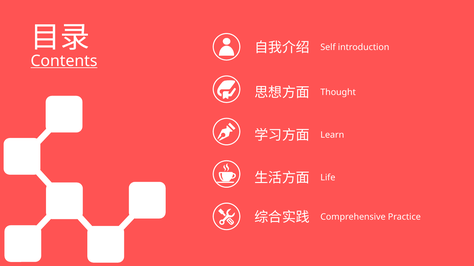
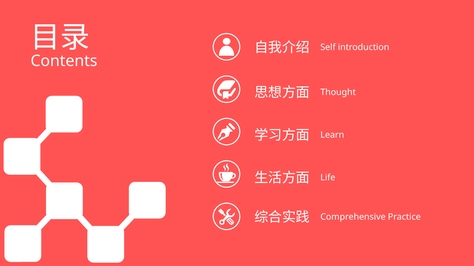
Contents underline: present -> none (64, 61)
